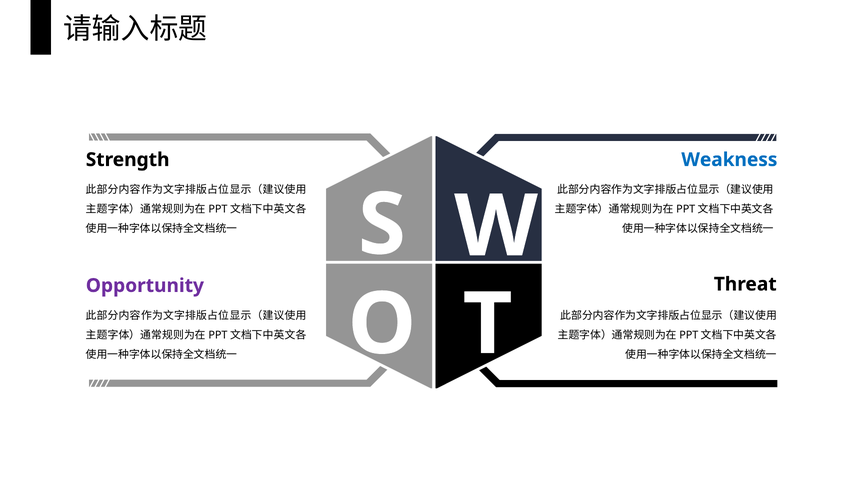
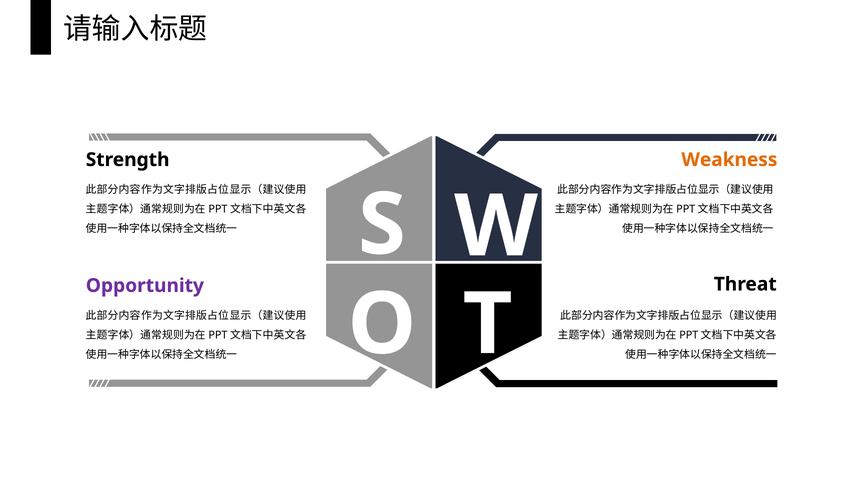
Weakness colour: blue -> orange (729, 160)
